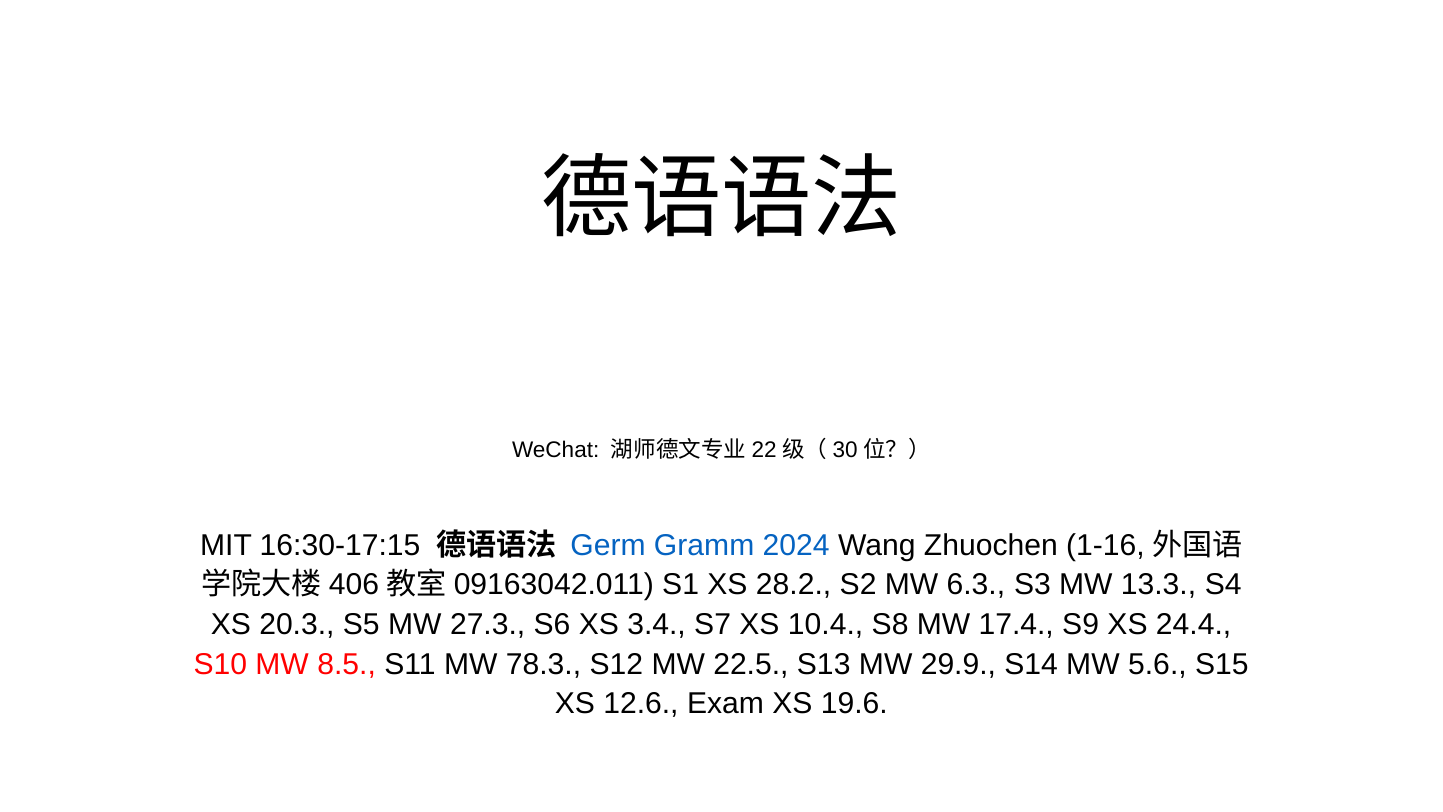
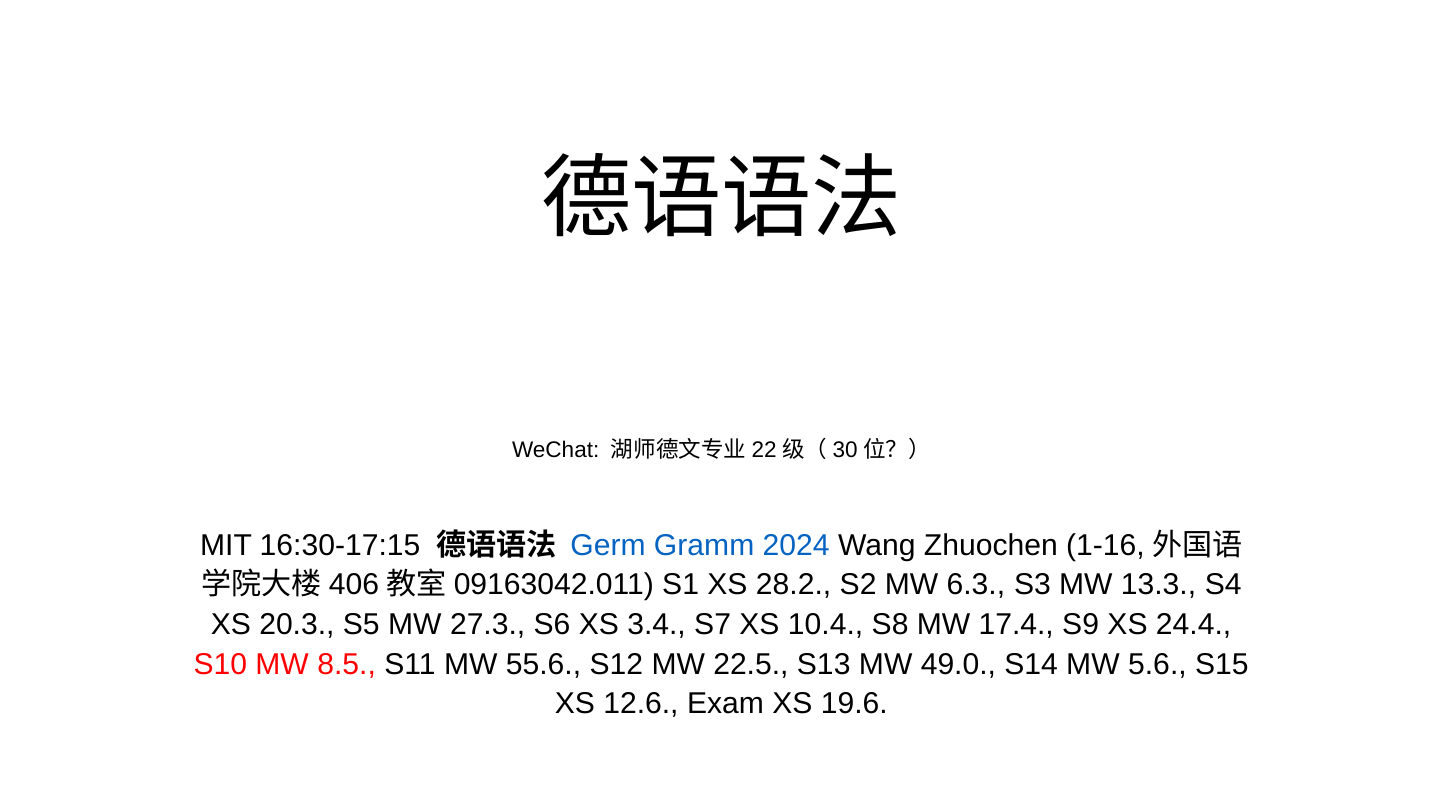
78.3: 78.3 -> 55.6 (544, 664)
29.9: 29.9 -> 49.0 (958, 664)
